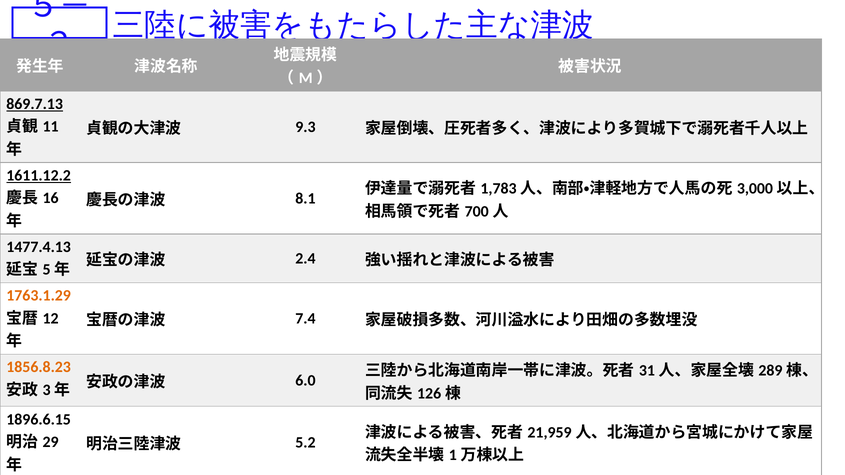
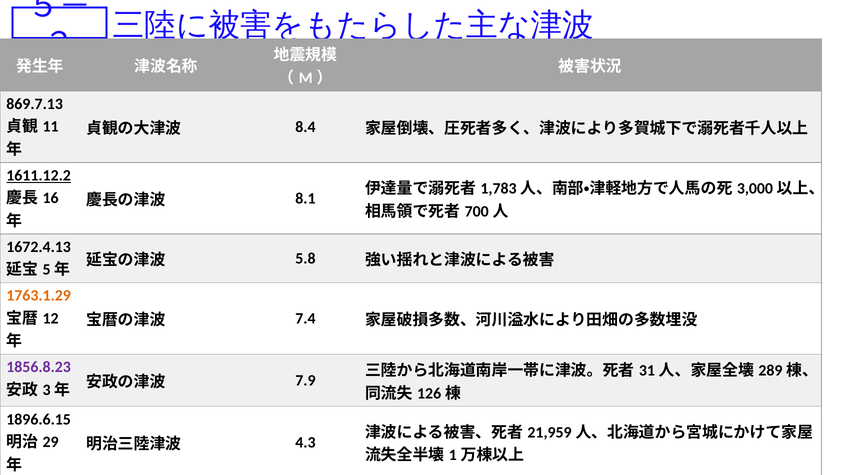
869.7.13 underline: present -> none (35, 104)
9.3: 9.3 -> 8.4 (305, 127)
1477.4.13: 1477.4.13 -> 1672.4.13 (39, 247)
2.4: 2.4 -> 5.8 (305, 259)
1856.8.23 colour: orange -> purple (39, 367)
6.0: 6.0 -> 7.9 (305, 381)
5.2: 5.2 -> 4.3 (305, 443)
